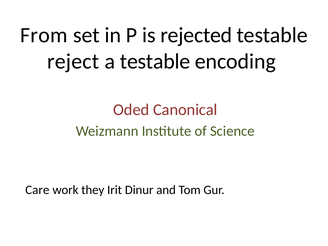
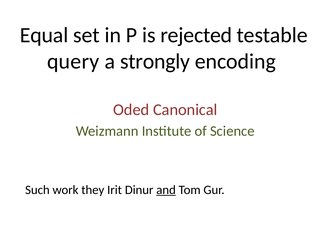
From: From -> Equal (44, 35)
reject: reject -> query (73, 61)
a testable: testable -> strongly (155, 61)
Care: Care -> Such (37, 190)
and underline: none -> present (166, 190)
